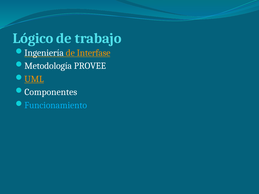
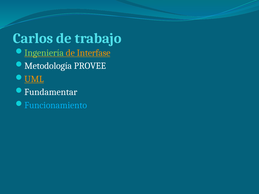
Lógico: Lógico -> Carlos (33, 39)
Ingeniería colour: white -> light green (44, 53)
Componentes: Componentes -> Fundamentar (51, 92)
